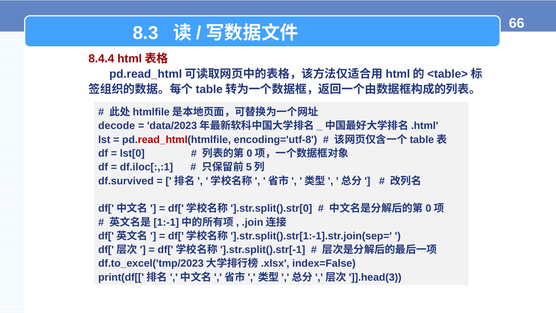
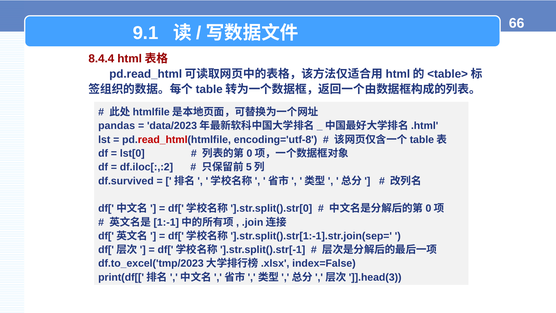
8.3: 8.3 -> 9.1 (146, 33)
decode: decode -> pandas (117, 126)
df.iloc[:,:1: df.iloc[:,:1 -> df.iloc[:,:2 (146, 167)
